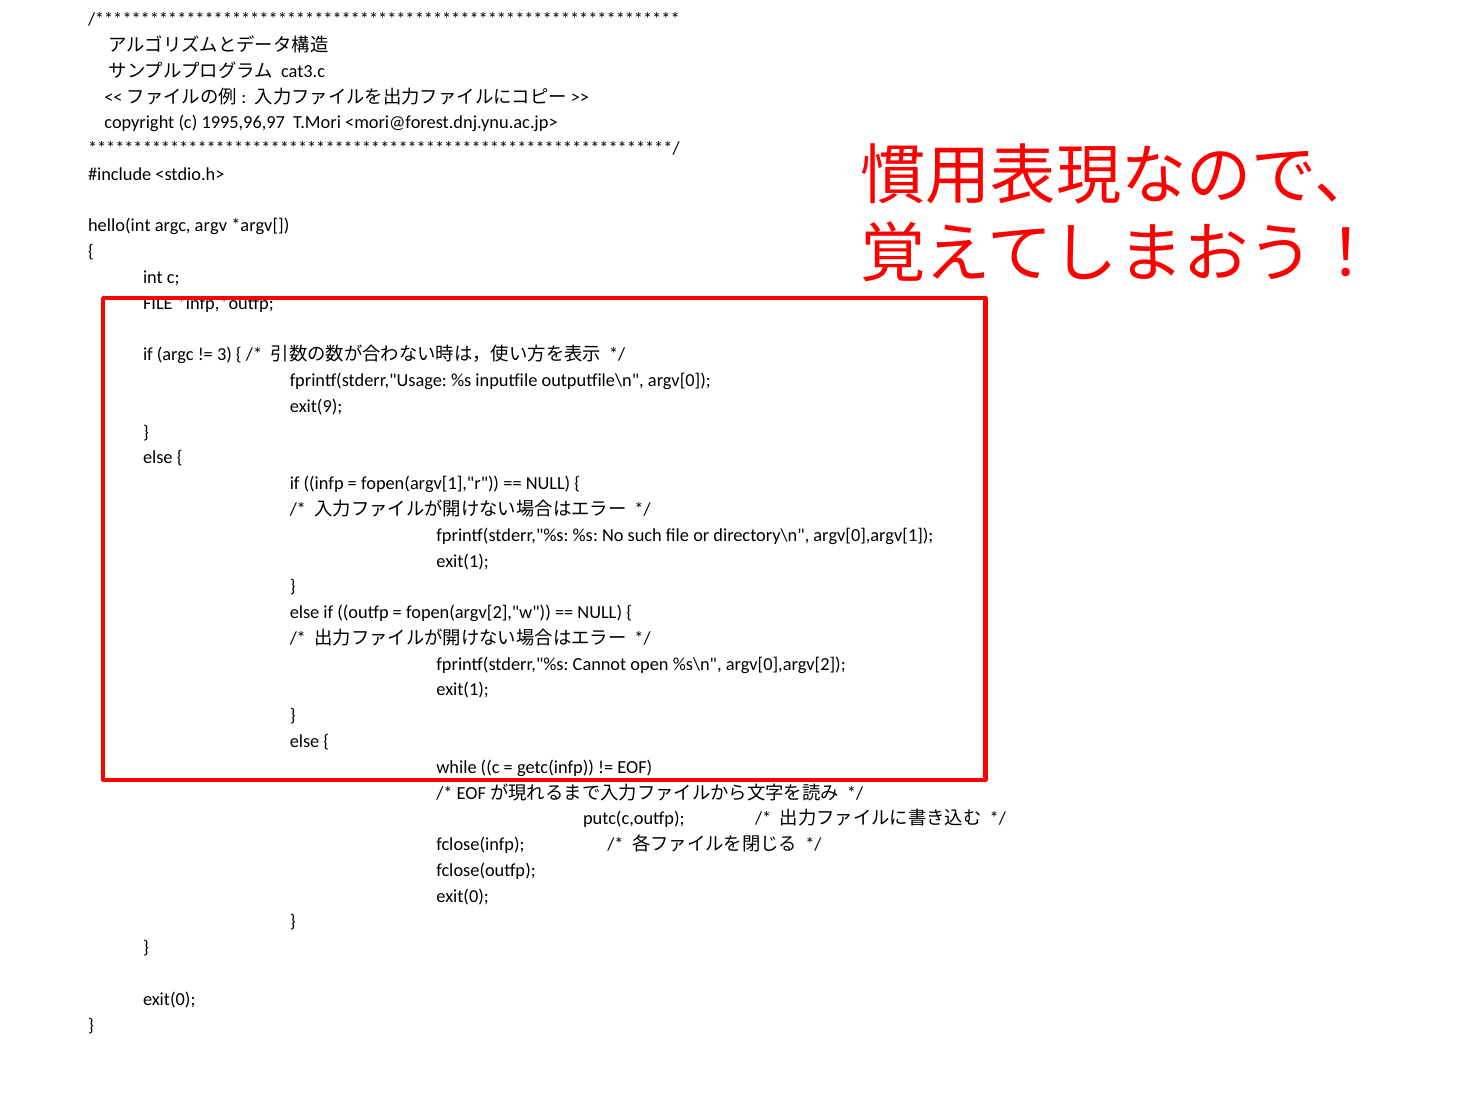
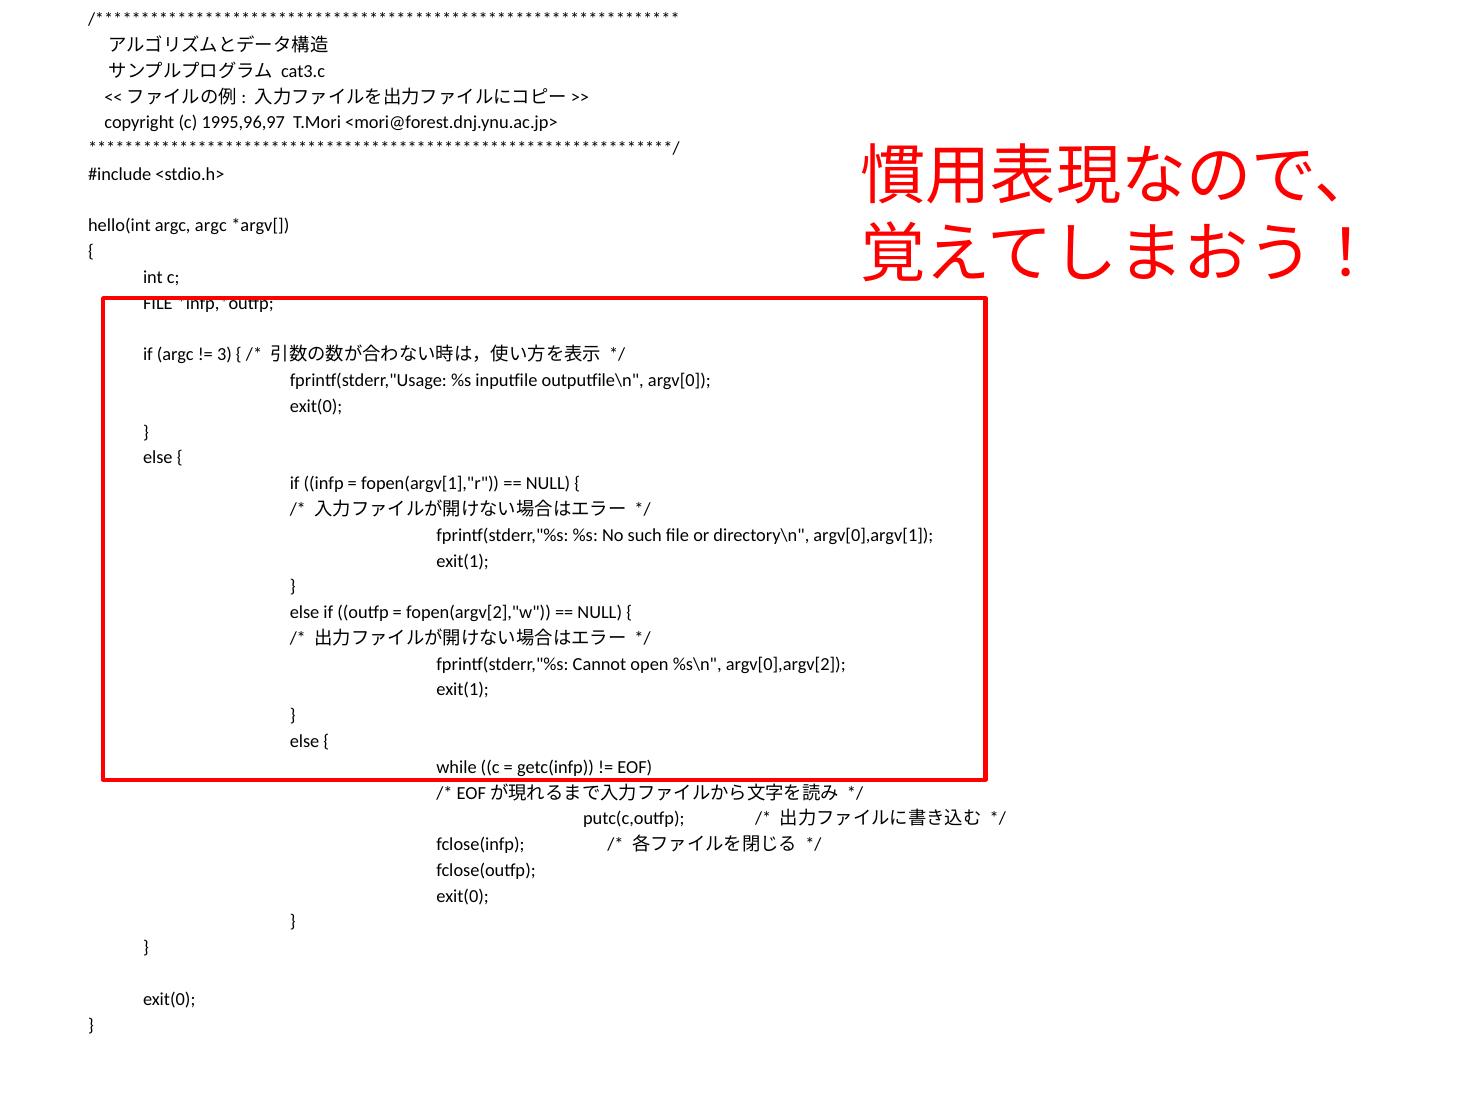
argc argv: argv -> argc (211, 226)
exit(9: exit(9 -> exit(0 (316, 406)
